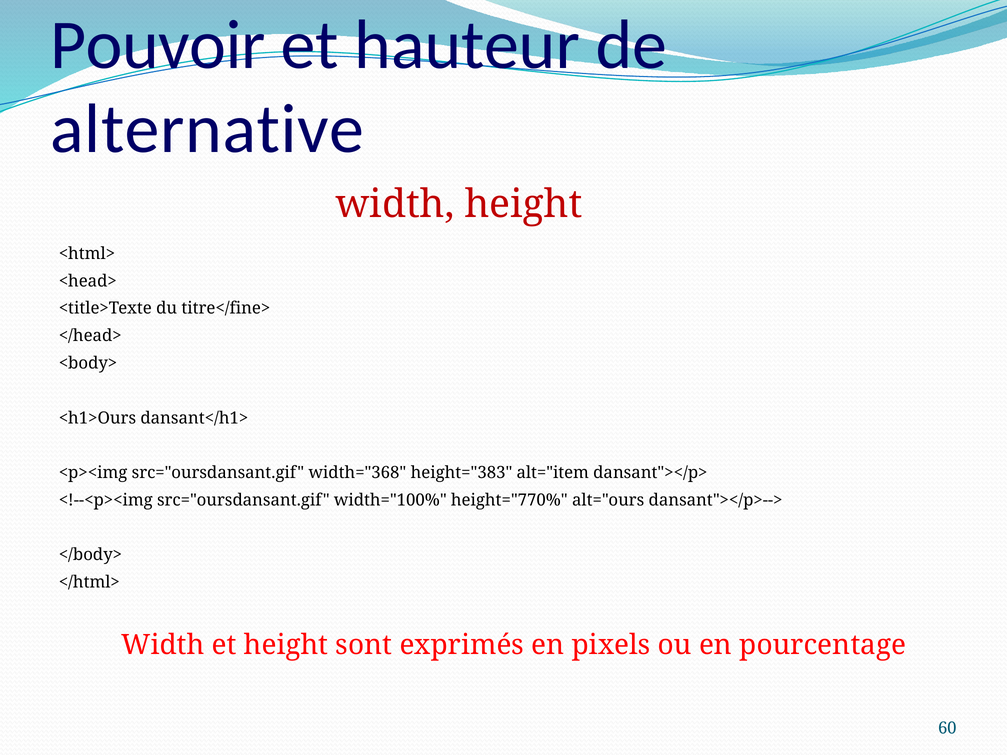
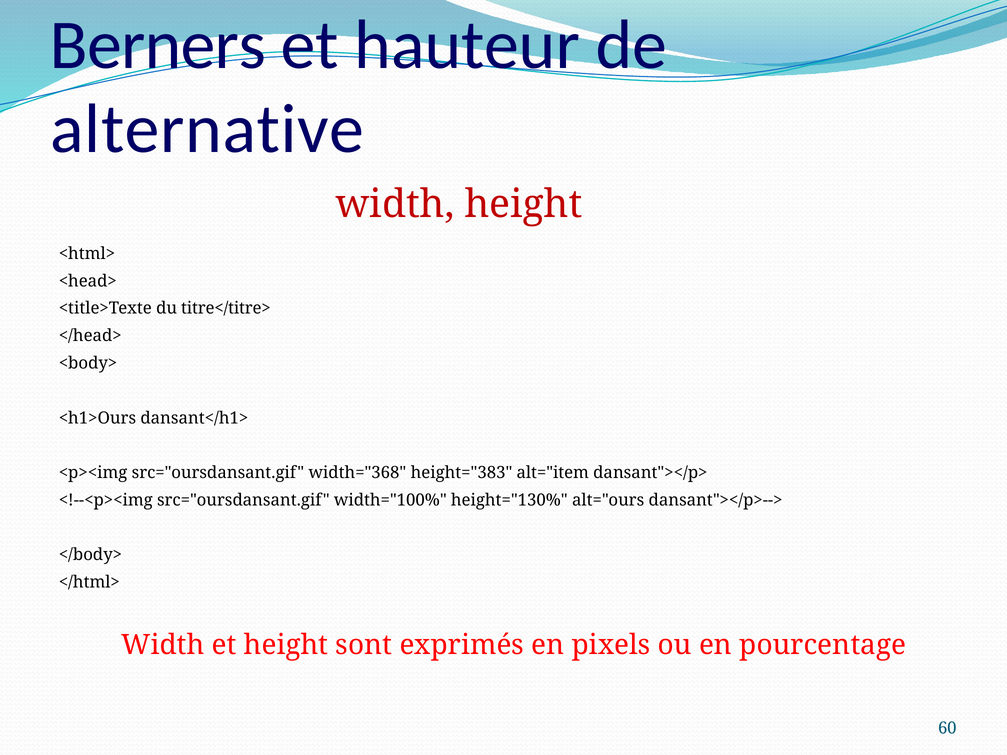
Pouvoir: Pouvoir -> Berners (158, 45)
titre</fine>: titre</fine> -> titre</titre> (226, 309)
height="770%: height="770% -> height="130% (509, 500)
